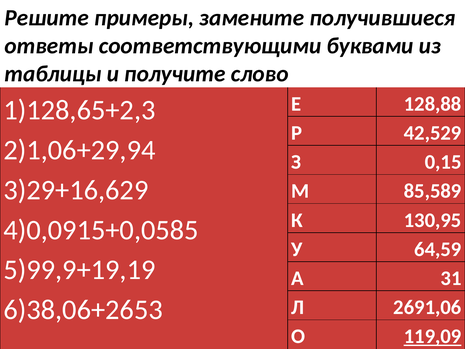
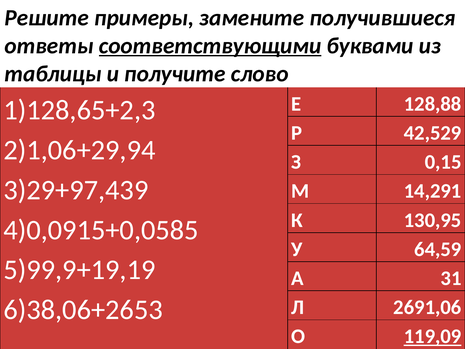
соответствующими underline: none -> present (210, 46)
3)29+16,629: 3)29+16,629 -> 3)29+97,439 (76, 190)
85,589: 85,589 -> 14,291 (433, 191)
